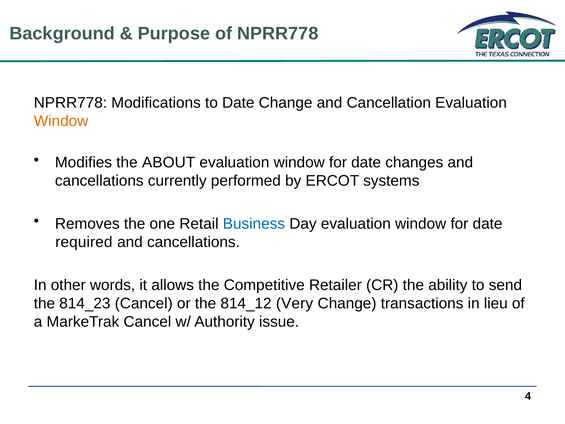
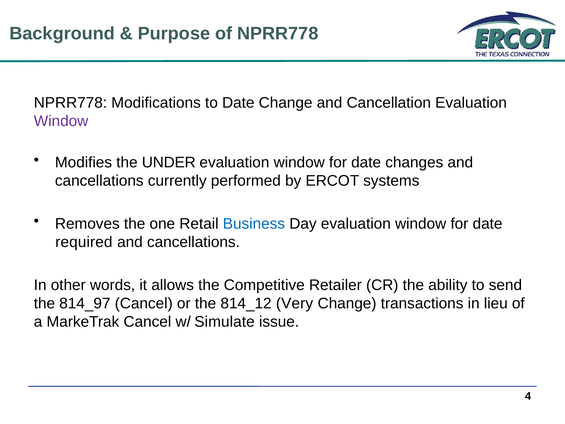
Window colour: orange -> purple (61, 121)
ABOUT: ABOUT -> UNDER (169, 162)
814_23: 814_23 -> 814_97 (85, 303)
Authority: Authority -> Simulate (225, 322)
